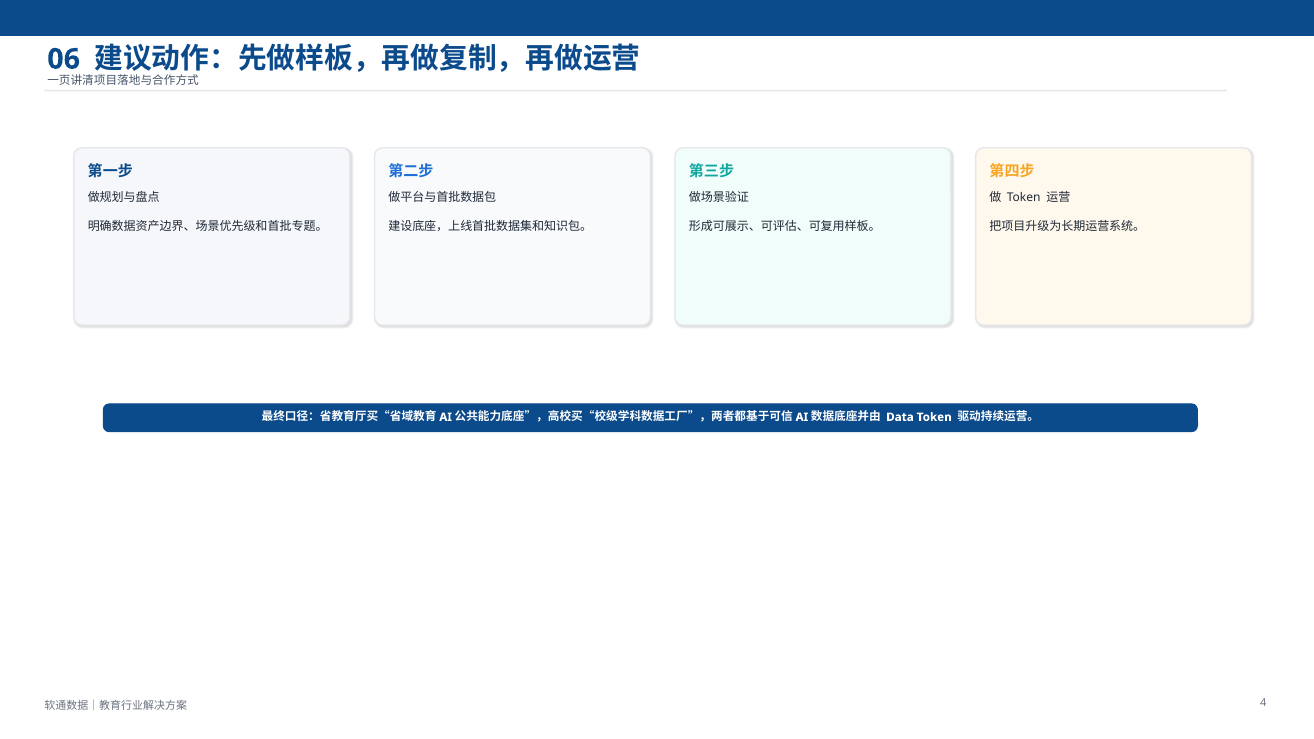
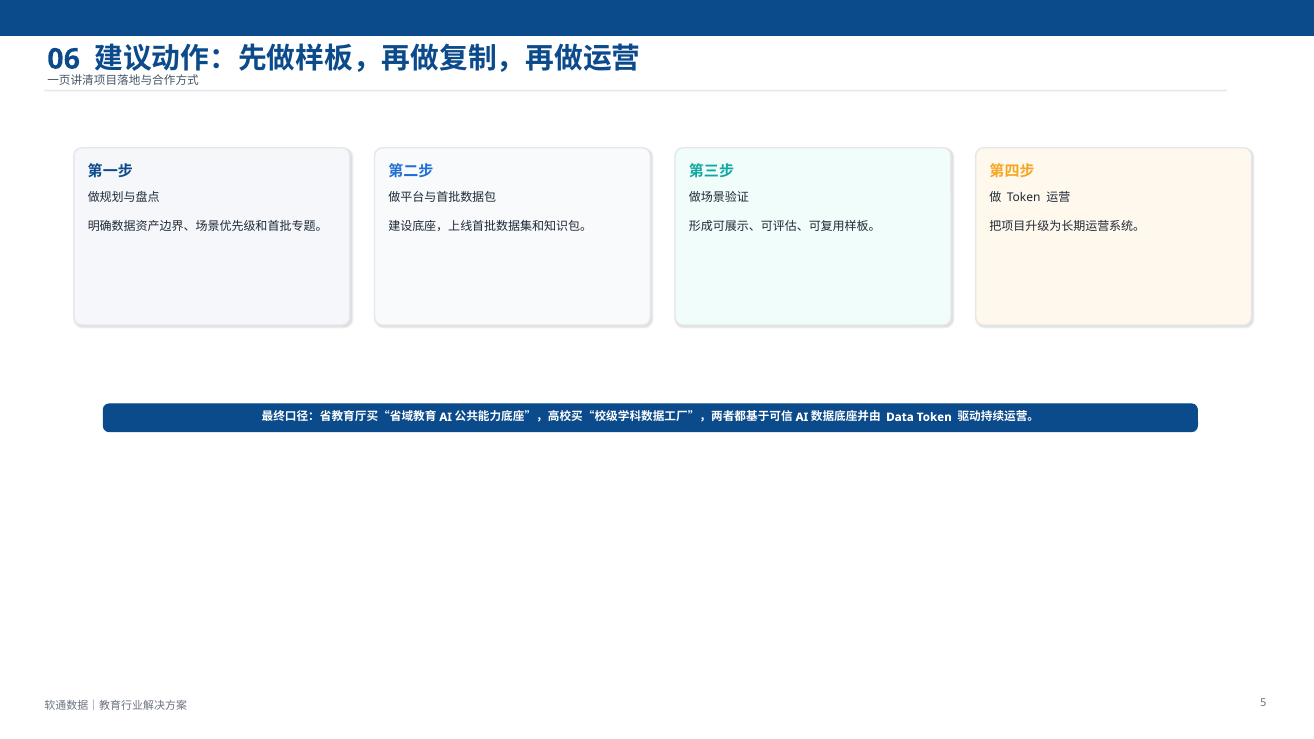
4: 4 -> 5 (1263, 703)
